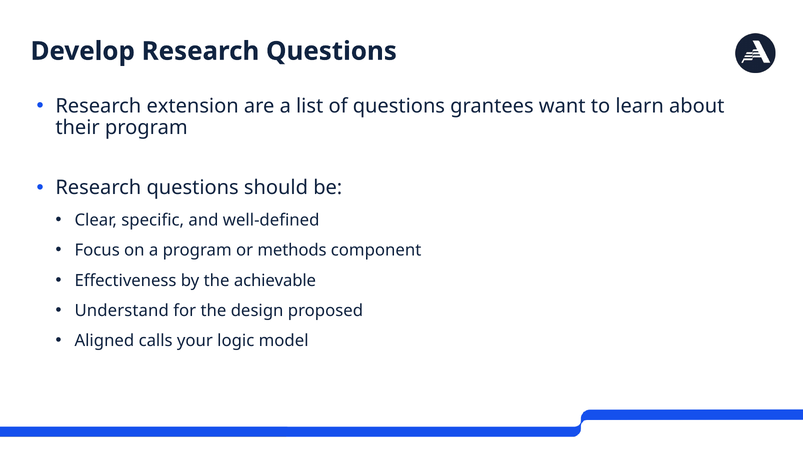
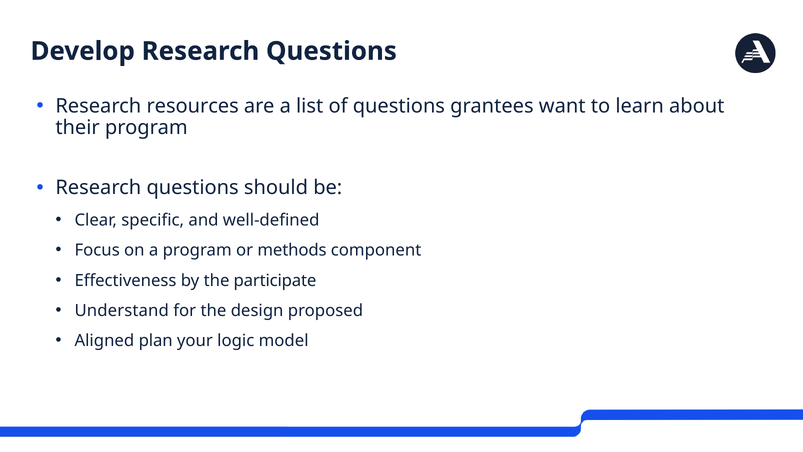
extension: extension -> resources (193, 106)
achievable: achievable -> participate (275, 280)
calls: calls -> plan (156, 341)
